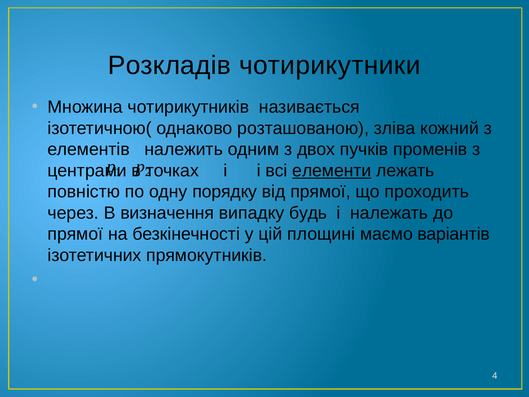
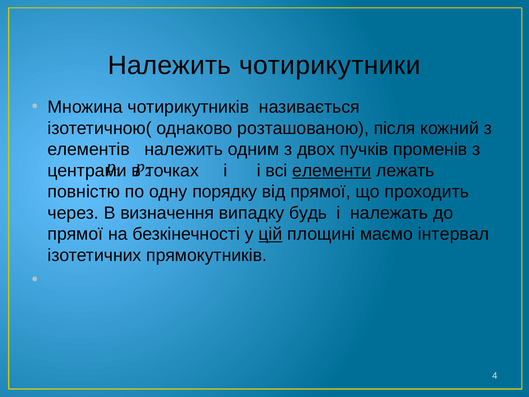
Розкладів: Розкладів -> Належить (169, 65)
зліва: зліва -> після (395, 128)
цій underline: none -> present (270, 234)
варіантів: варіантів -> інтервал (454, 234)
